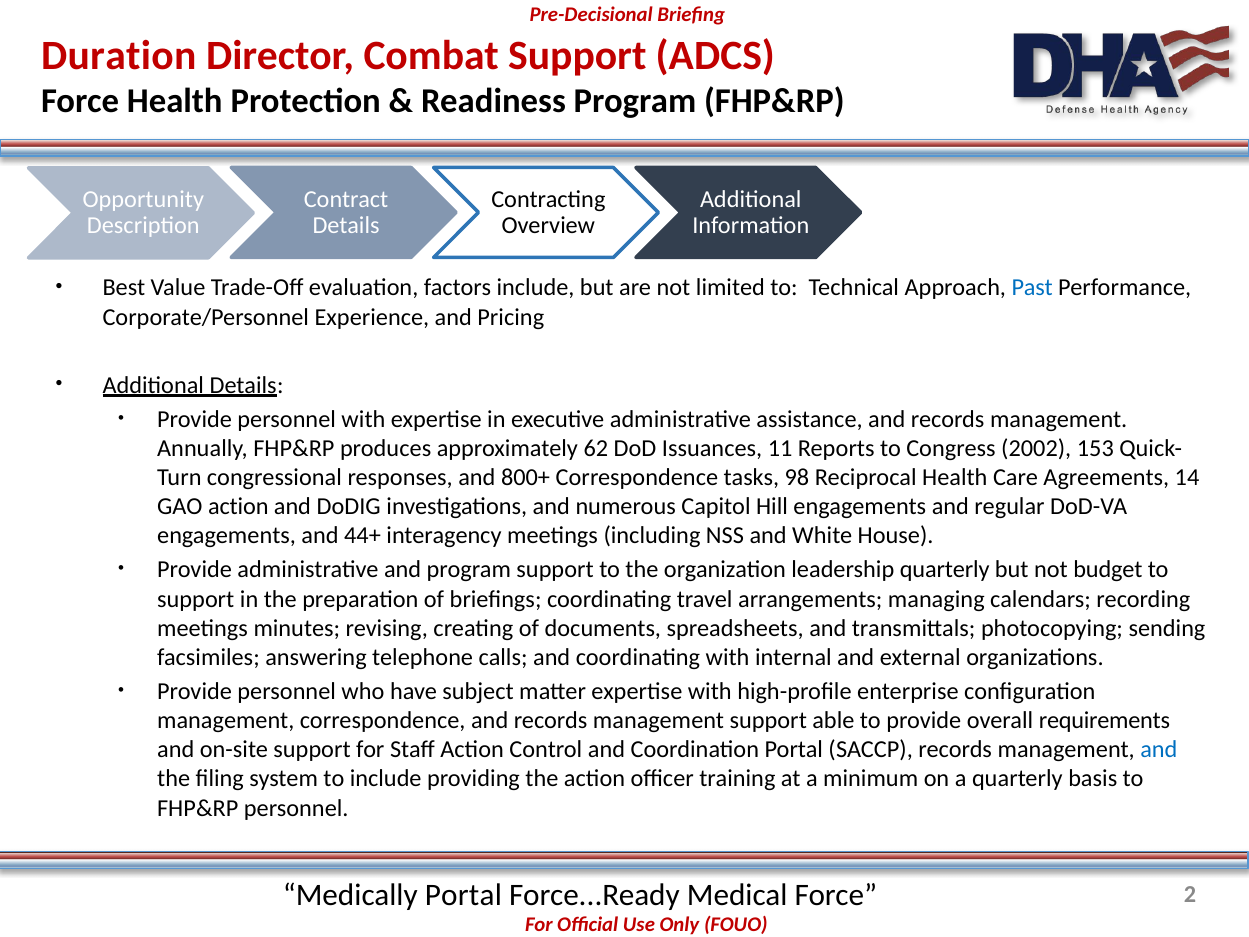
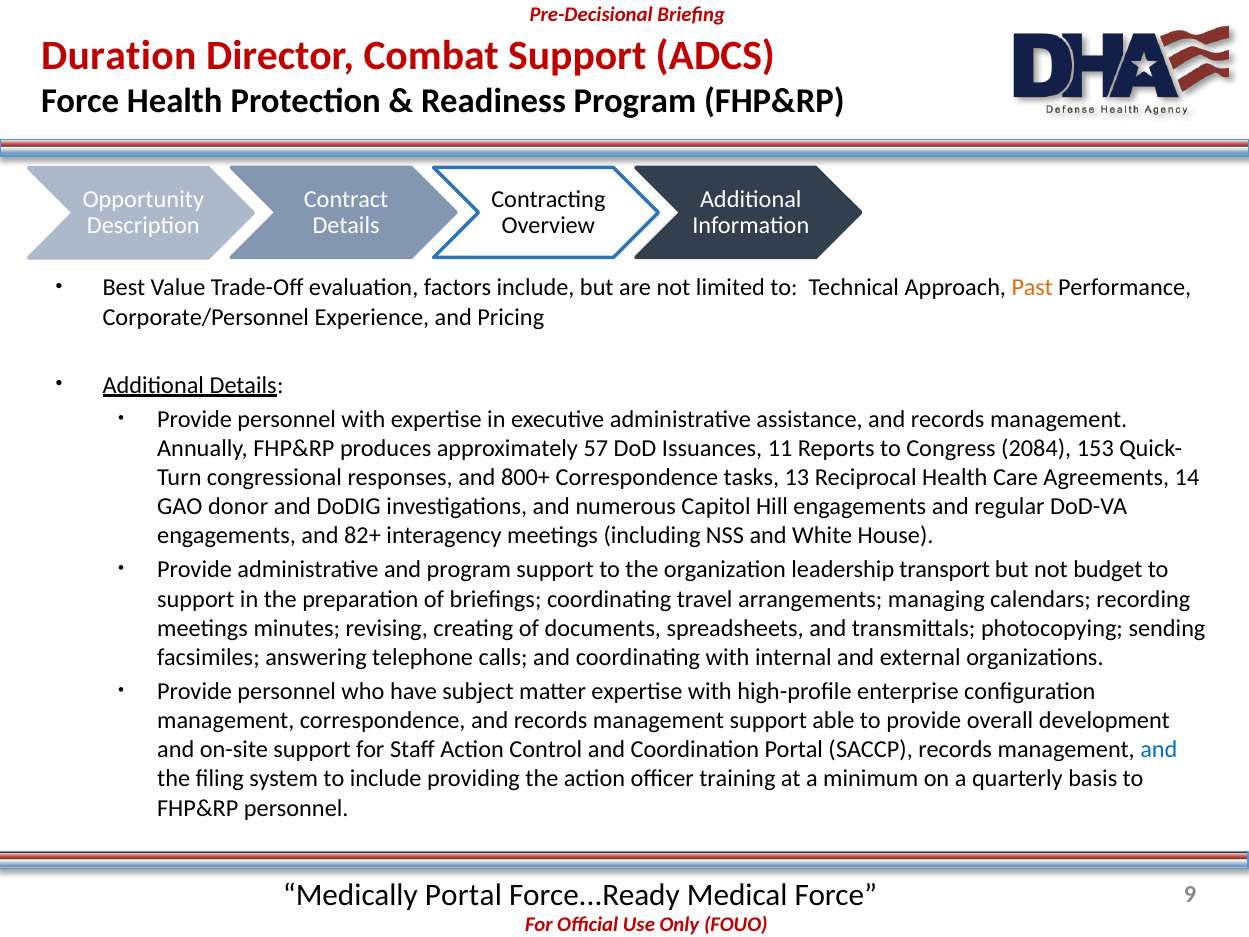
Past colour: blue -> orange (1032, 288)
62: 62 -> 57 (596, 448)
2002: 2002 -> 2084 (1036, 448)
98: 98 -> 13 (797, 477)
GAO action: action -> donor (238, 506)
44+: 44+ -> 82+ (363, 536)
leadership quarterly: quarterly -> transport (945, 570)
requirements: requirements -> development (1104, 720)
2: 2 -> 9 (1190, 895)
